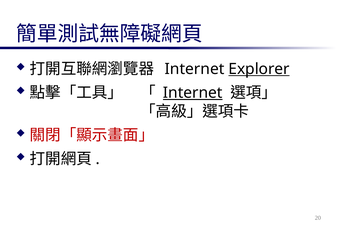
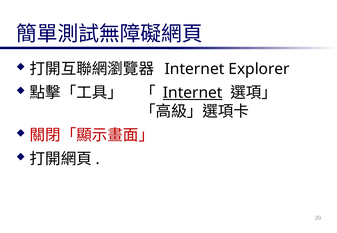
Explorer underline: present -> none (259, 69)
